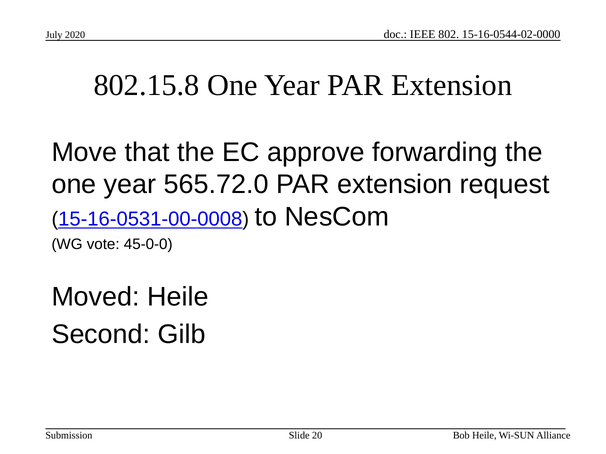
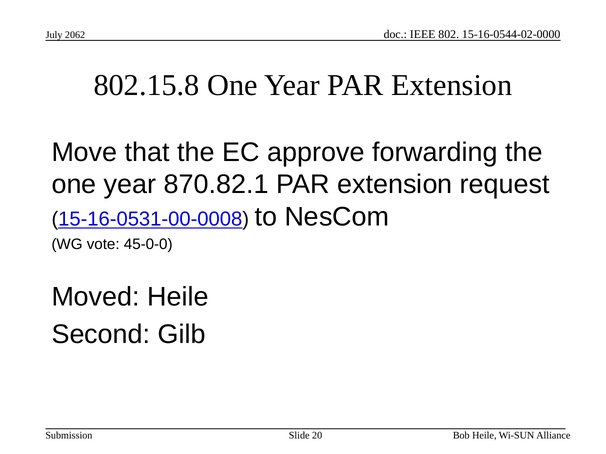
2020: 2020 -> 2062 (75, 35)
565.72.0: 565.72.0 -> 870.82.1 (216, 185)
